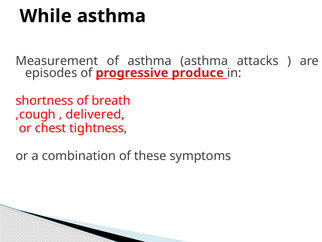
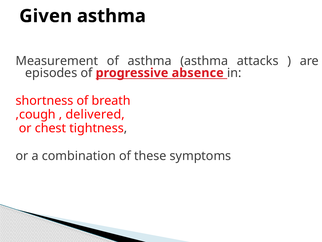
While: While -> Given (46, 16)
produce: produce -> absence (198, 73)
